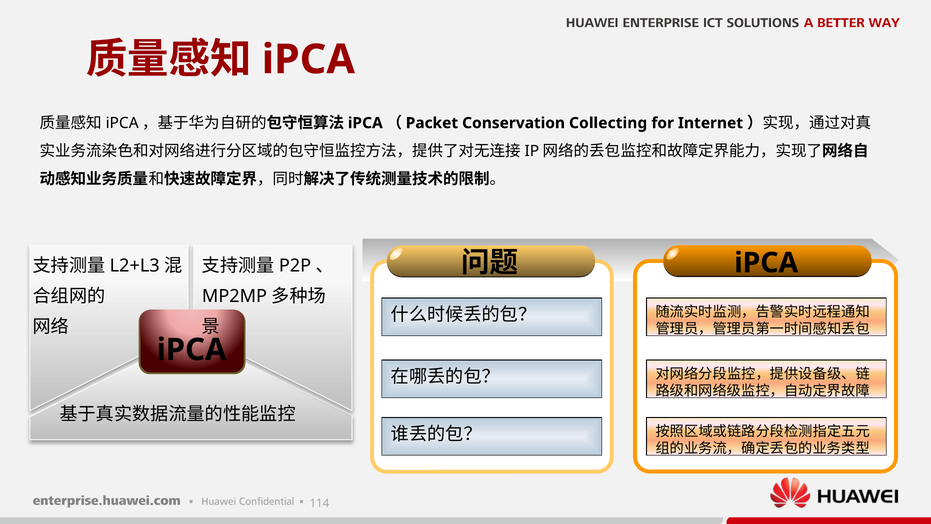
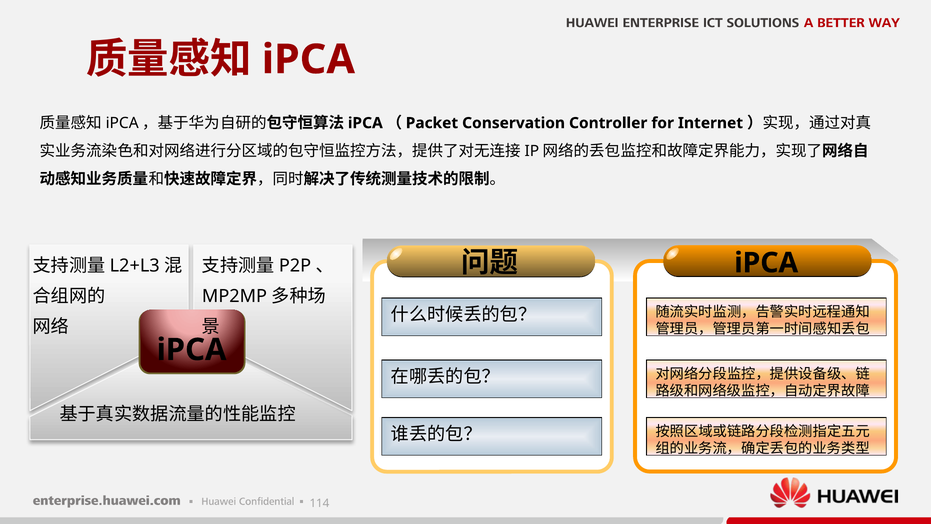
Collecting: Collecting -> Controller (608, 123)
